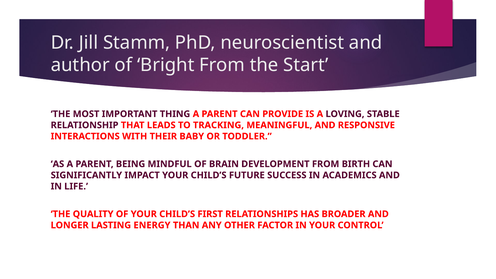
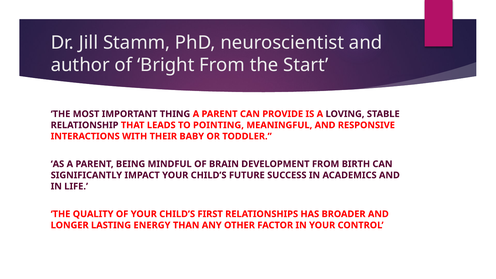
TRACKING: TRACKING -> POINTING (218, 125)
